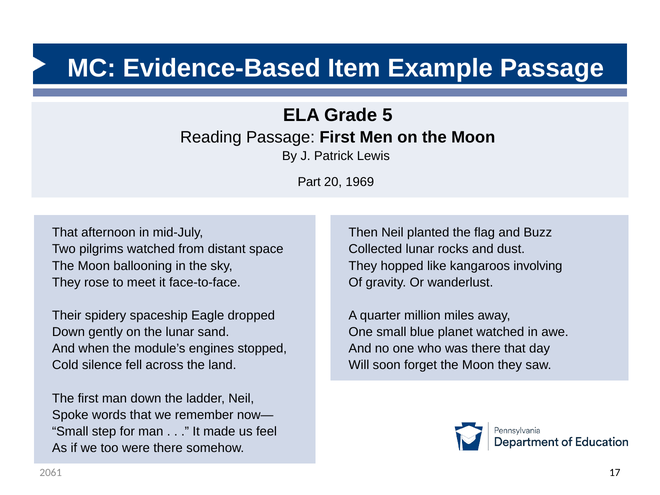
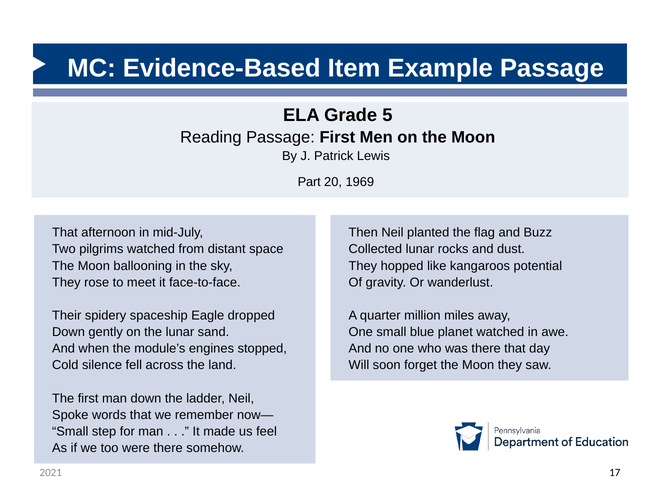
involving: involving -> potential (538, 266)
2061: 2061 -> 2021 (51, 473)
